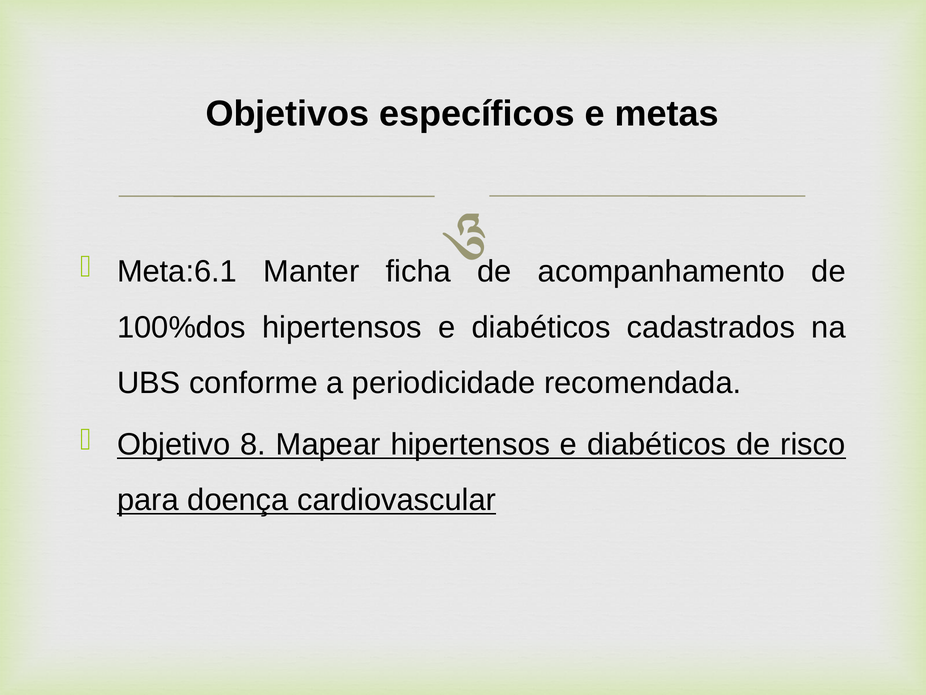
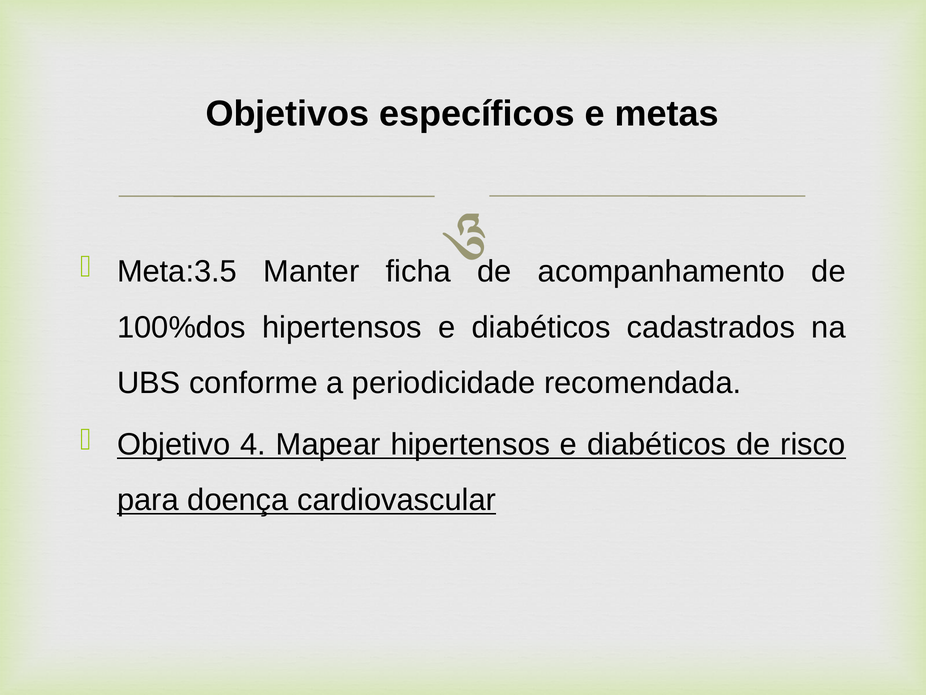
Meta:6.1: Meta:6.1 -> Meta:3.5 (177, 272)
8: 8 -> 4 (253, 444)
